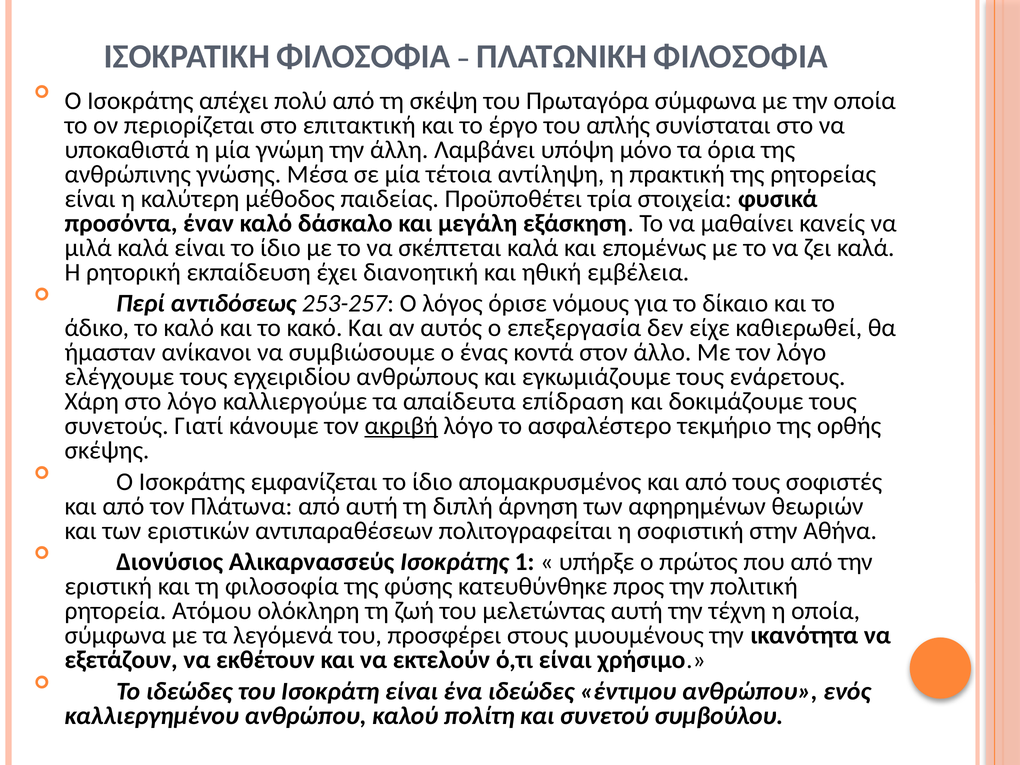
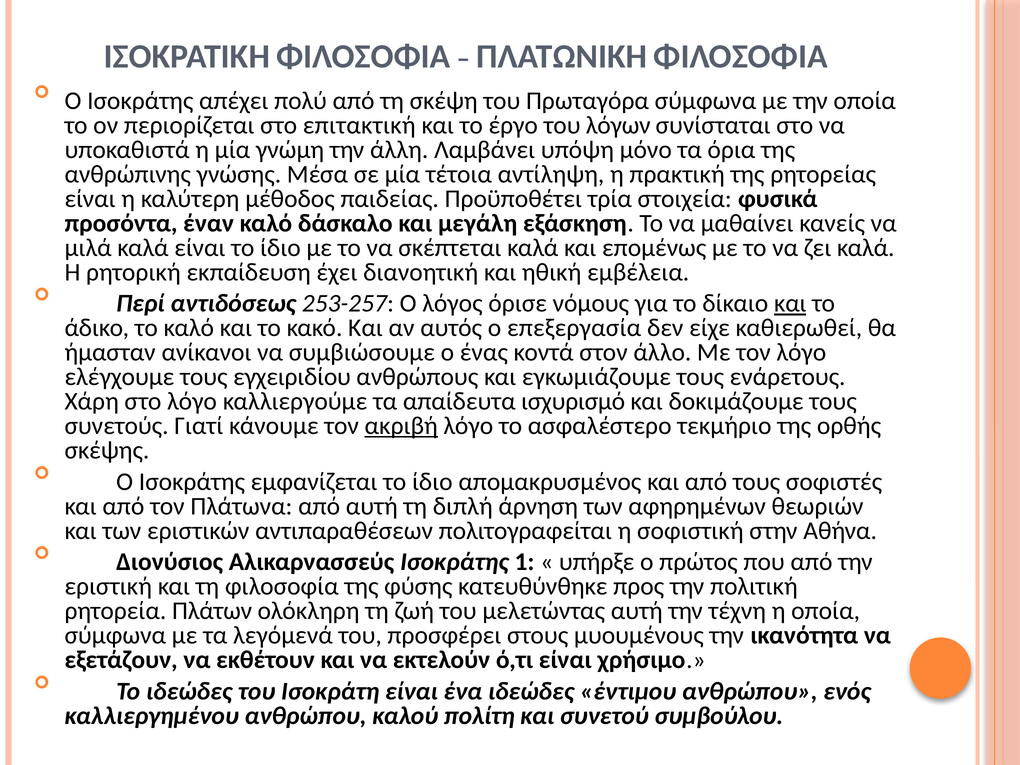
απλής: απλής -> λόγων (618, 125)
και underline: none -> present (790, 304)
επίδραση: επίδραση -> ισχυρισμό (573, 402)
Ατόμου: Ατόμου -> Πλάτων (212, 611)
